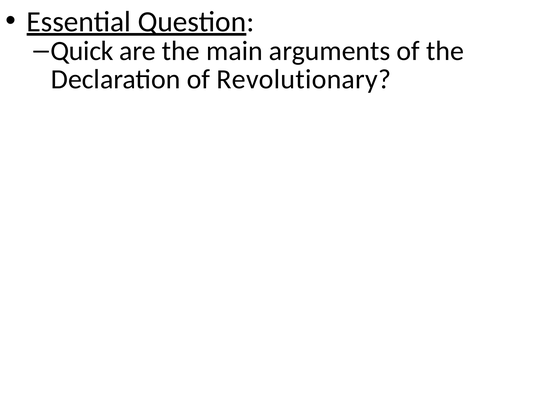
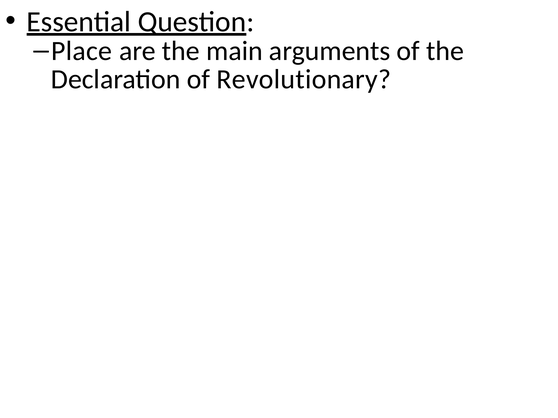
Quick: Quick -> Place (82, 51)
